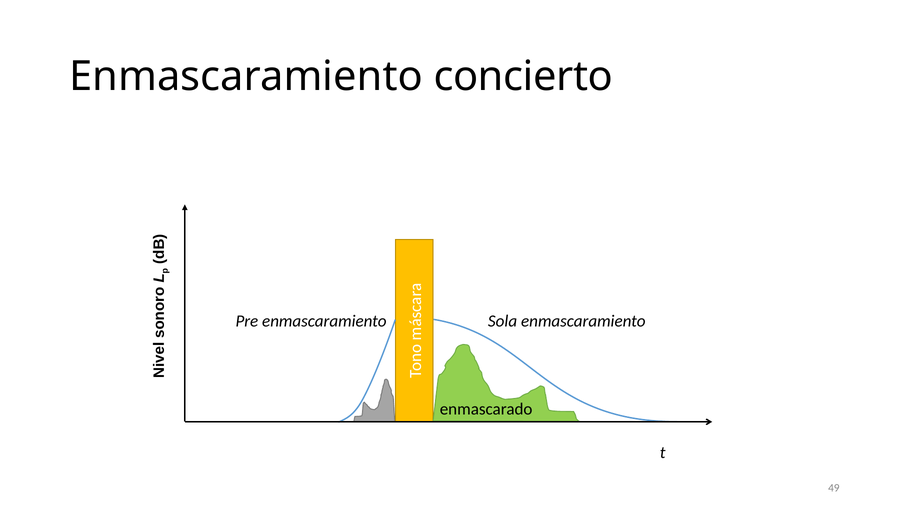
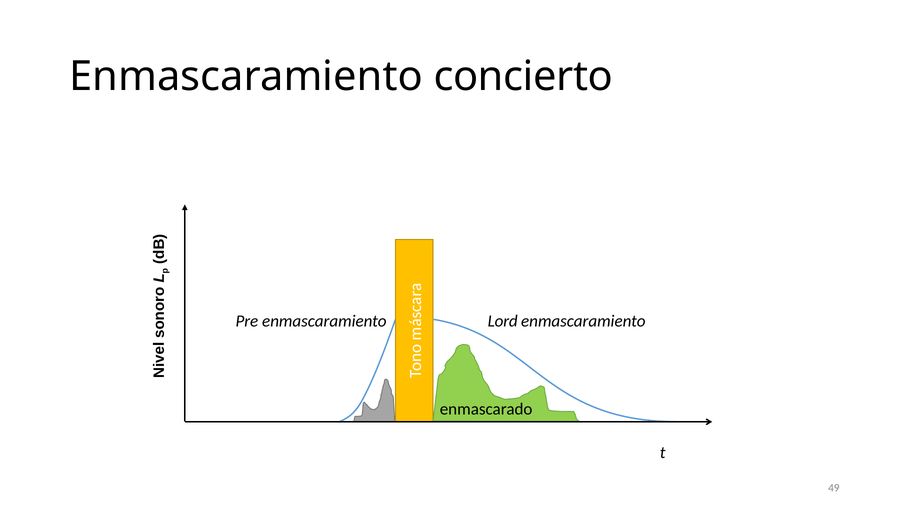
Sola: Sola -> Lord (503, 321)
